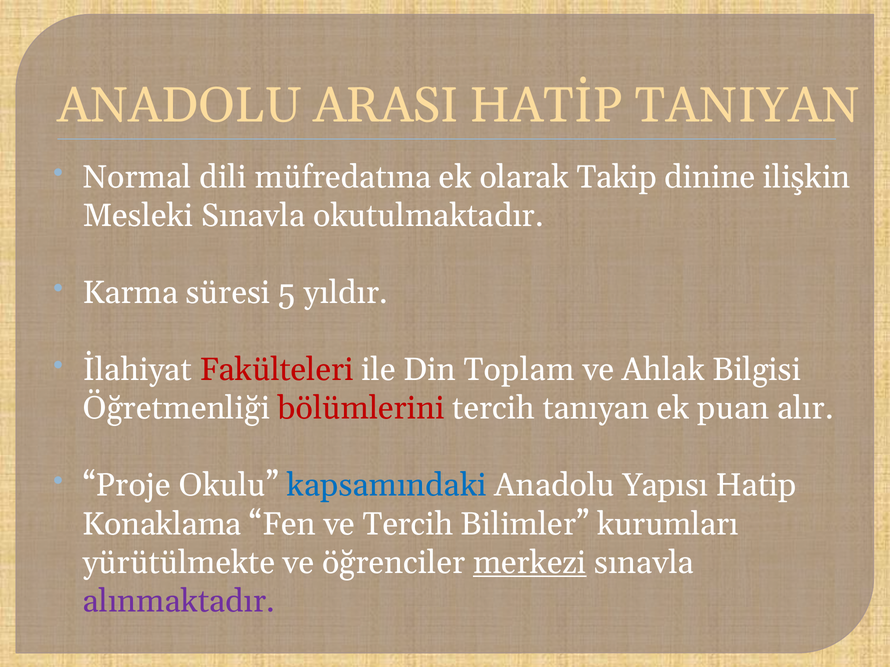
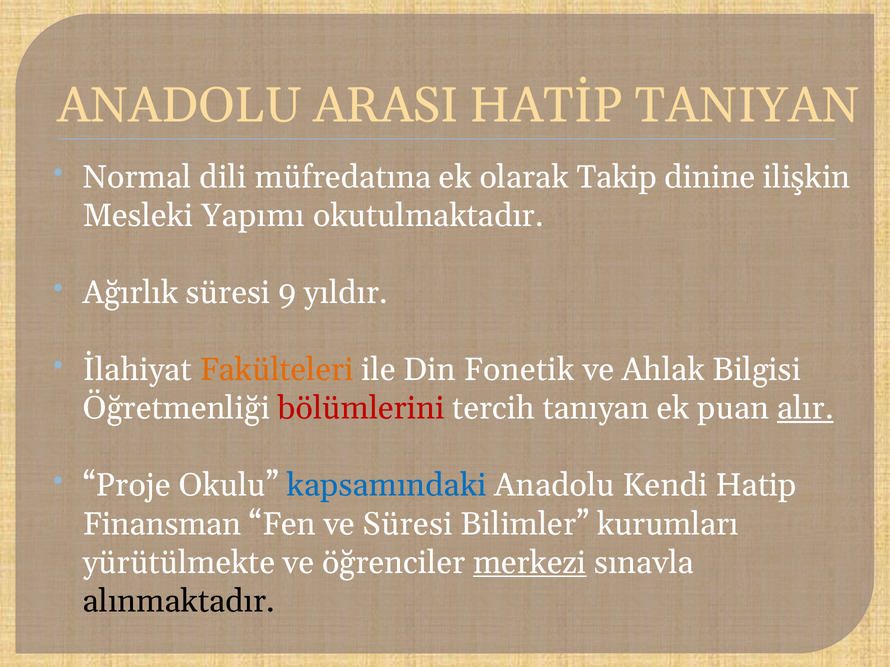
Mesleki Sınavla: Sınavla -> Yapımı (253, 216)
Karma: Karma -> Ağırlık (130, 293)
5: 5 -> 9 (287, 293)
Fakülteleri colour: red -> orange (277, 370)
Toplam: Toplam -> Fonetik (519, 370)
alır underline: none -> present (805, 409)
Yapısı: Yapısı -> Kendi (665, 486)
Konaklama: Konaklama -> Finansman (162, 524)
ve Tercih: Tercih -> Süresi (408, 524)
alınmaktadır colour: purple -> black (179, 601)
